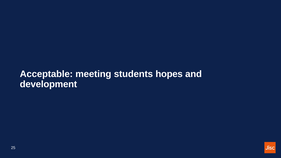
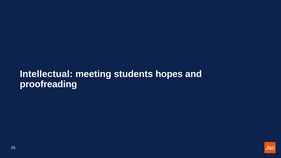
Acceptable: Acceptable -> Intellectual (46, 74)
development: development -> proofreading (48, 84)
